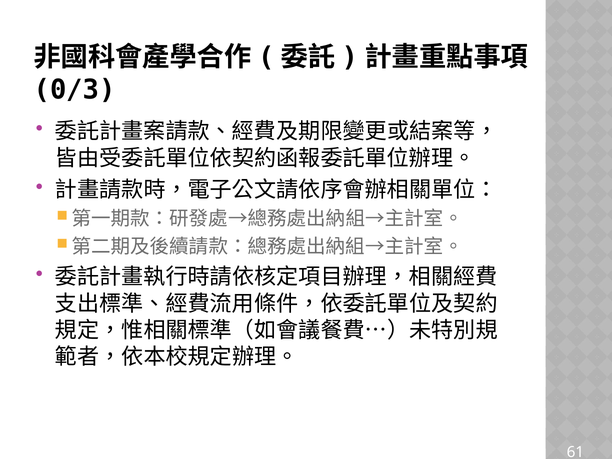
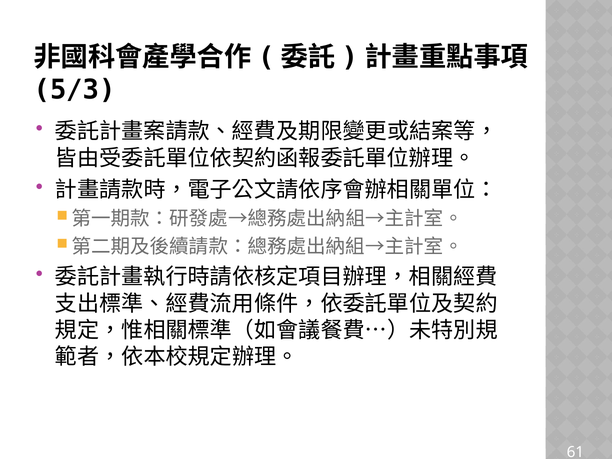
0/3: 0/3 -> 5/3 (75, 90)
